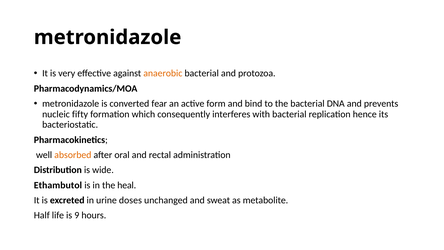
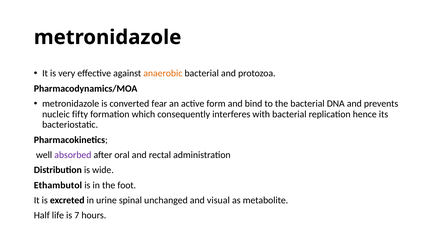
absorbed colour: orange -> purple (73, 155)
heal: heal -> foot (127, 185)
doses: doses -> spinal (130, 200)
sweat: sweat -> visual (218, 200)
9: 9 -> 7 (77, 215)
